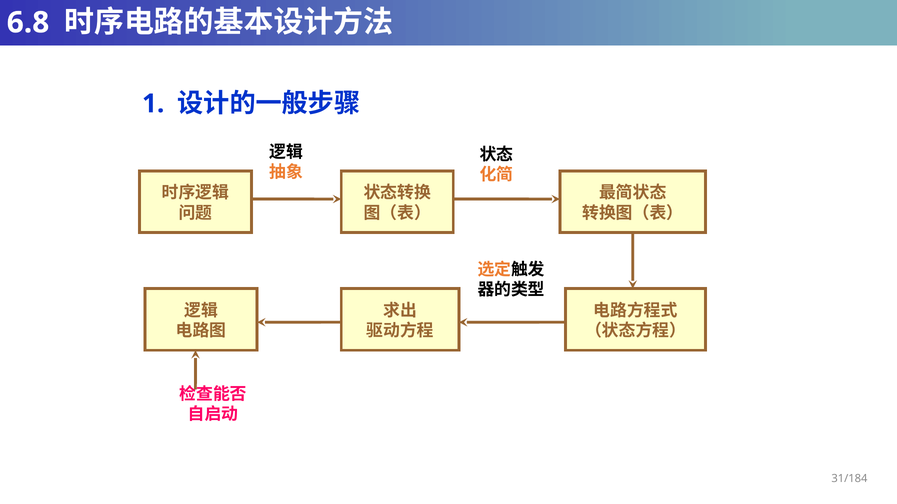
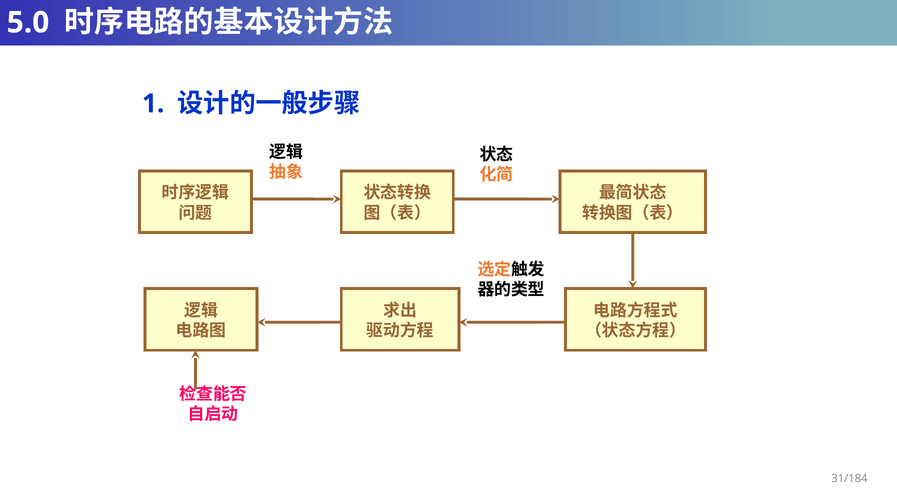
6.8: 6.8 -> 5.0 (28, 23)
